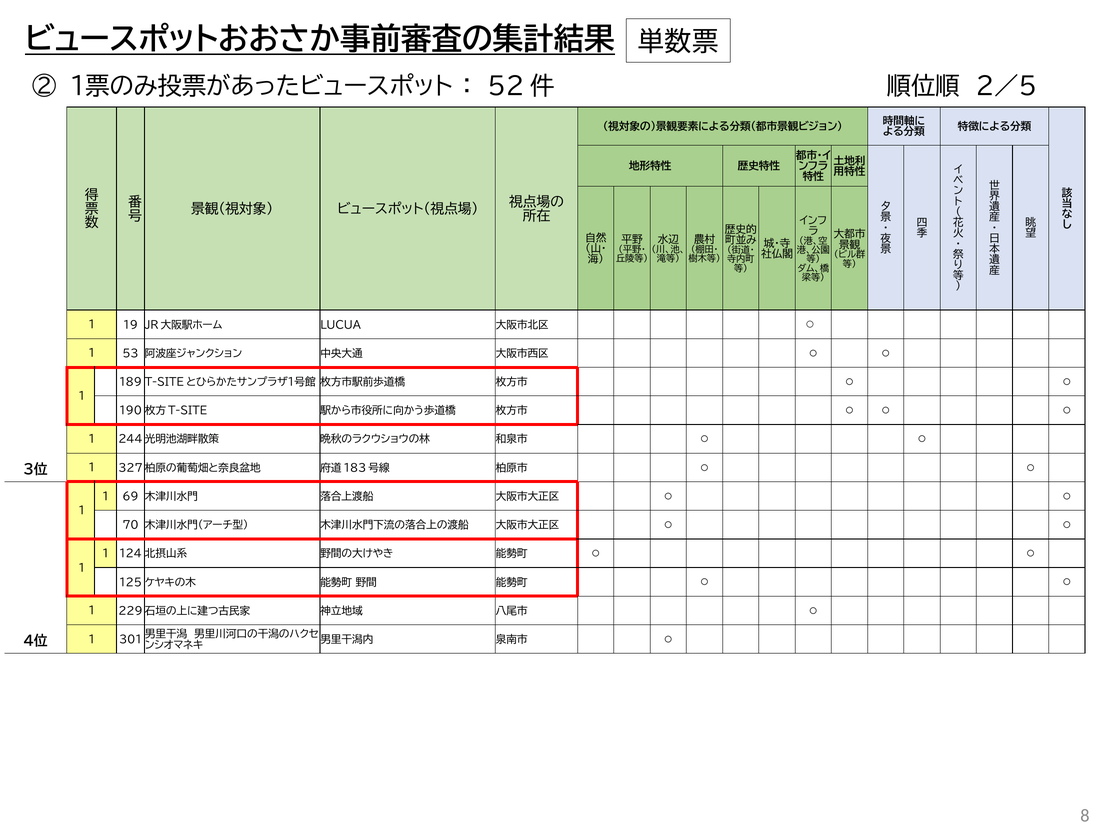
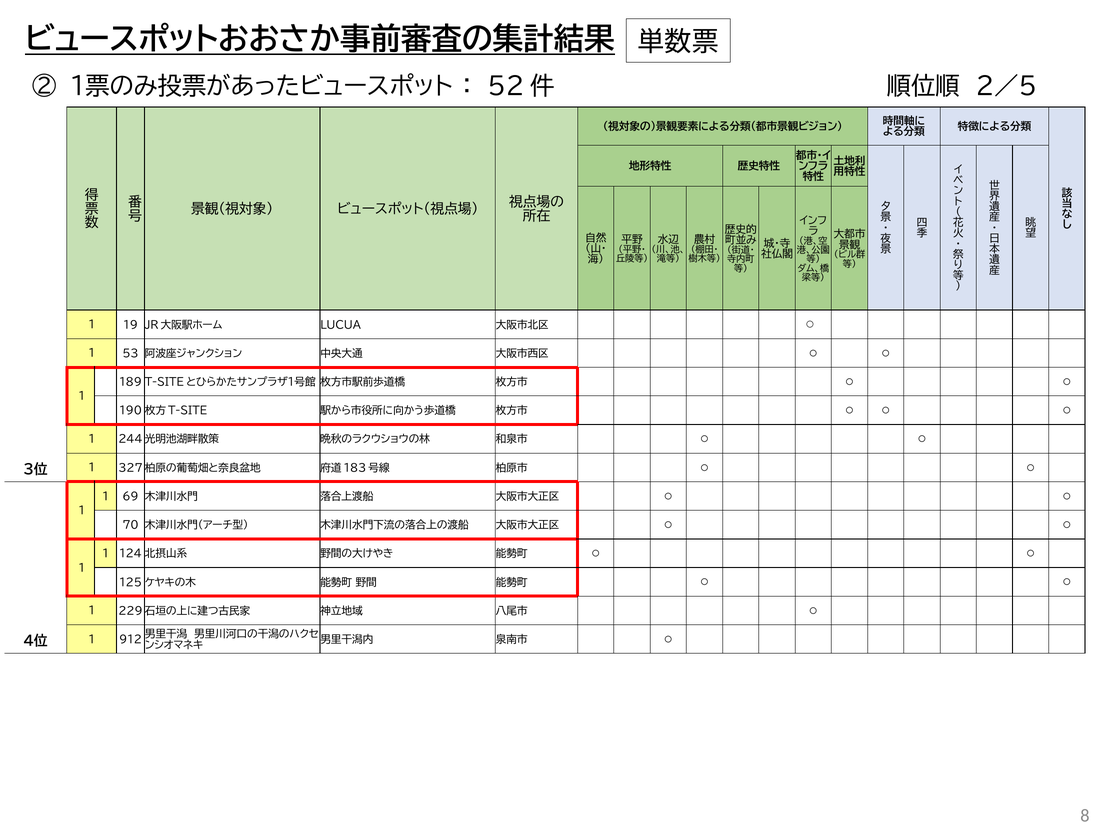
301: 301 -> 912 (131, 640)
